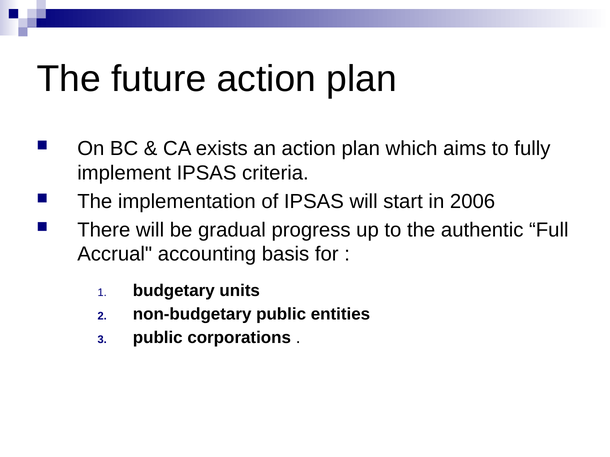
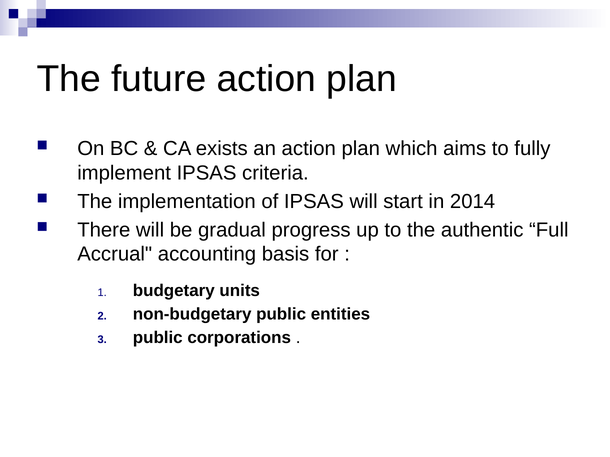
2006: 2006 -> 2014 (473, 202)
